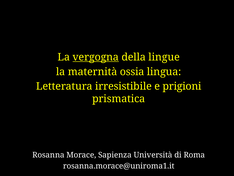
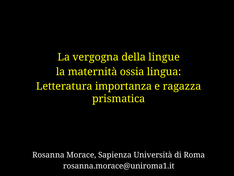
vergogna underline: present -> none (96, 57)
irresistibile: irresistibile -> importanza (123, 86)
prigioni: prigioni -> ragazza (182, 86)
